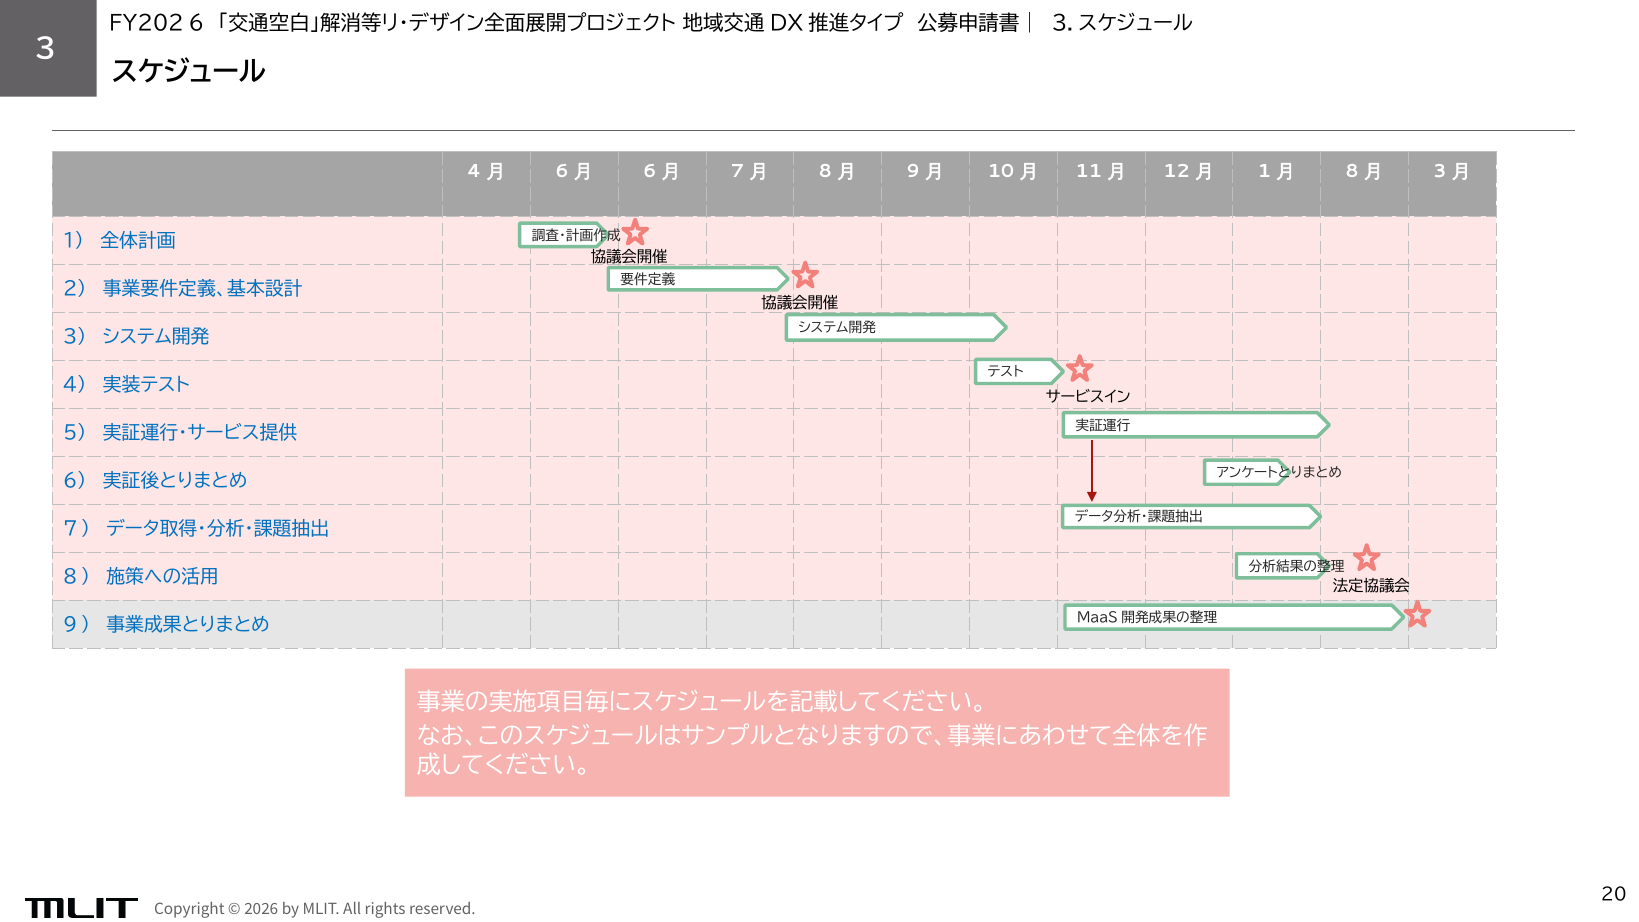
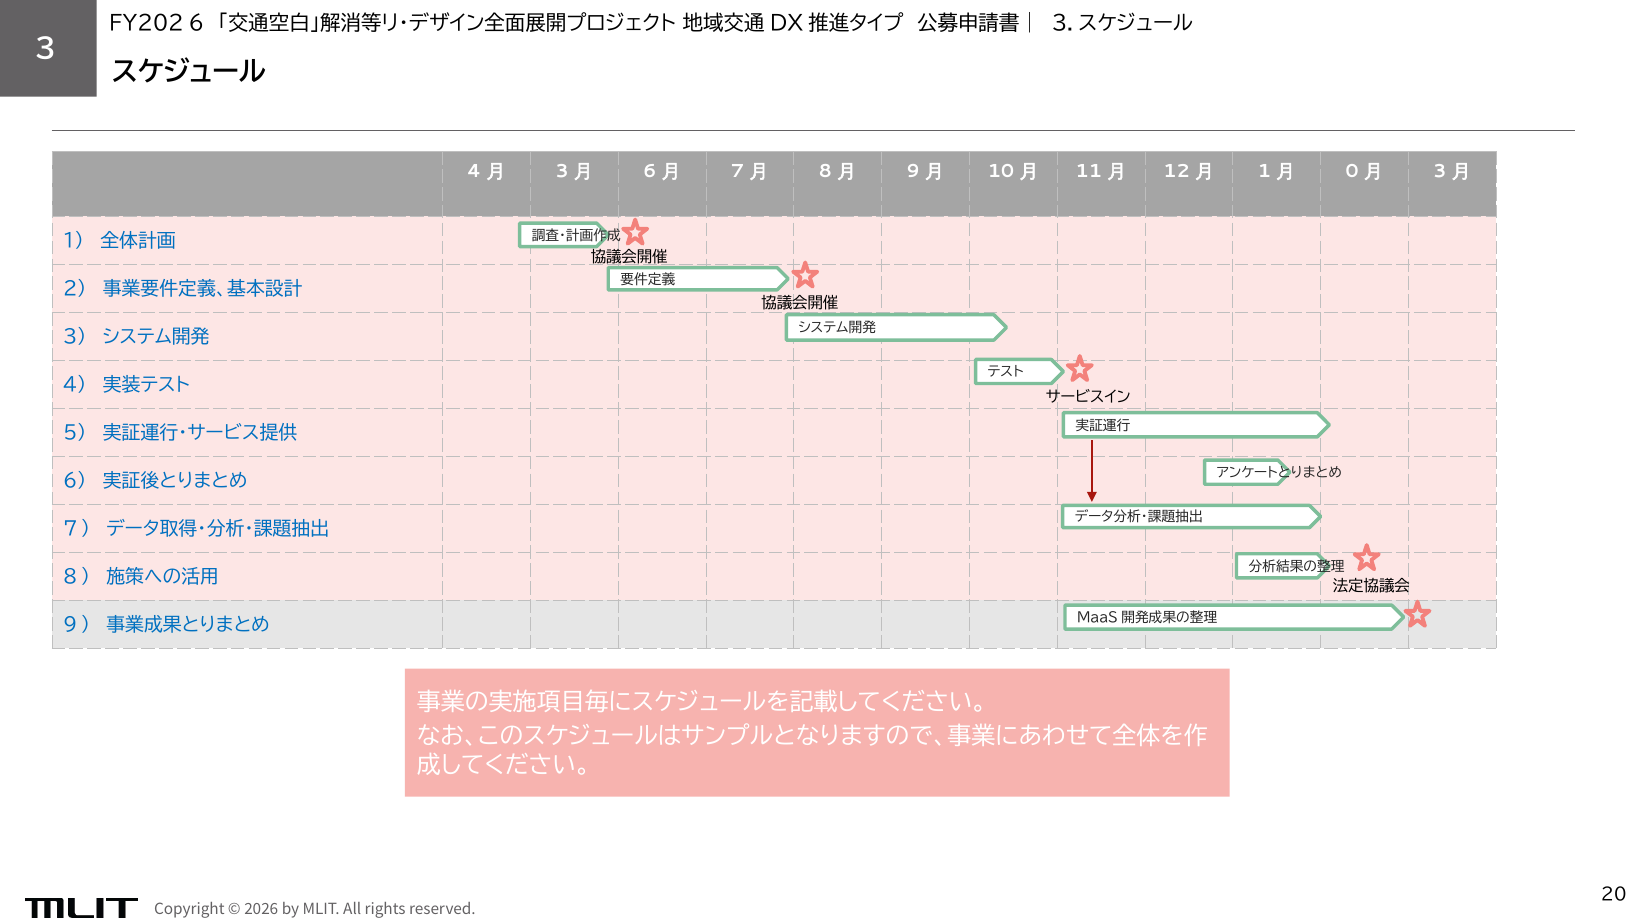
6: 6 -> 3 (562, 171)
8: 8 -> 0 (1352, 171)
